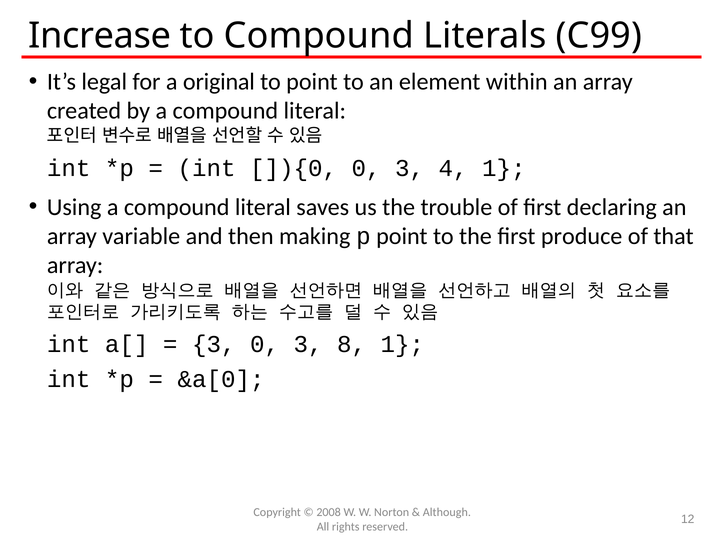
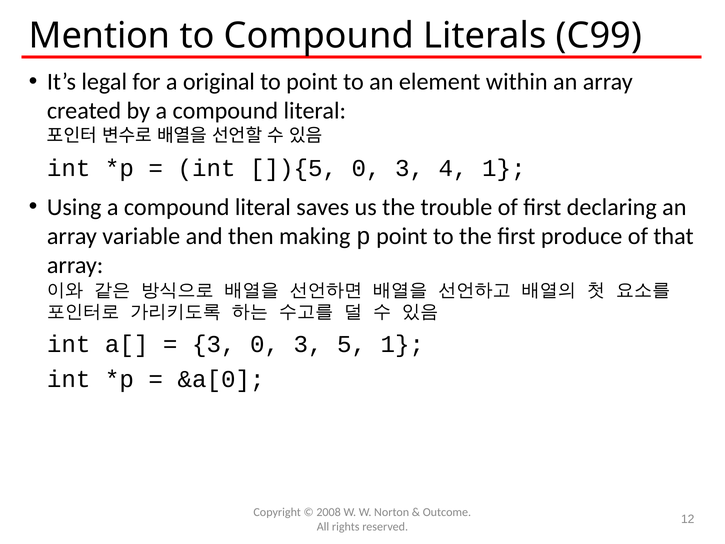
Increase: Increase -> Mention (100, 36)
]){0: ]){0 -> ]){5 (294, 168)
8: 8 -> 5 (352, 344)
Although: Although -> Outcome (447, 512)
